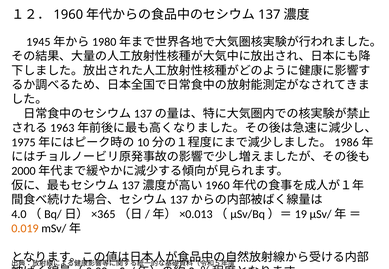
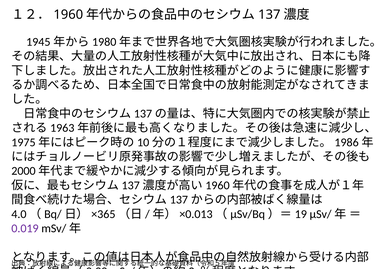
0.019 colour: orange -> purple (25, 229)
